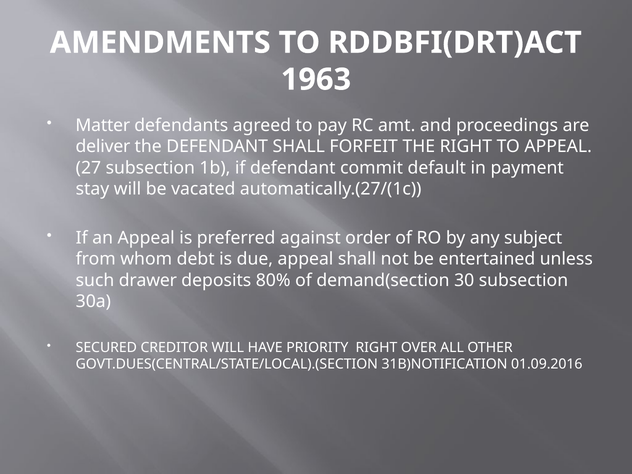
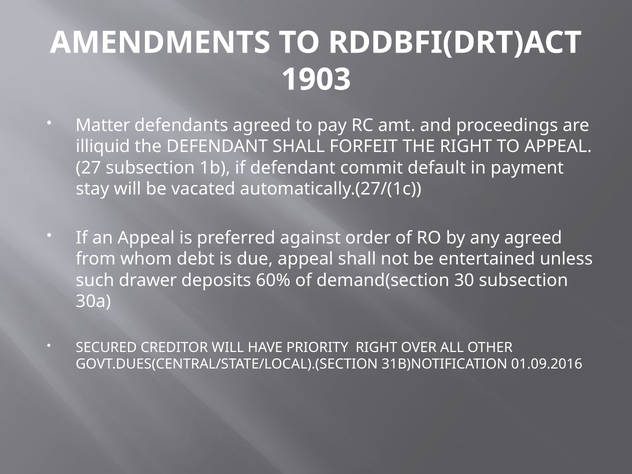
1963: 1963 -> 1903 (316, 80)
deliver: deliver -> illiquid (103, 147)
any subject: subject -> agreed (533, 238)
80%: 80% -> 60% (273, 280)
